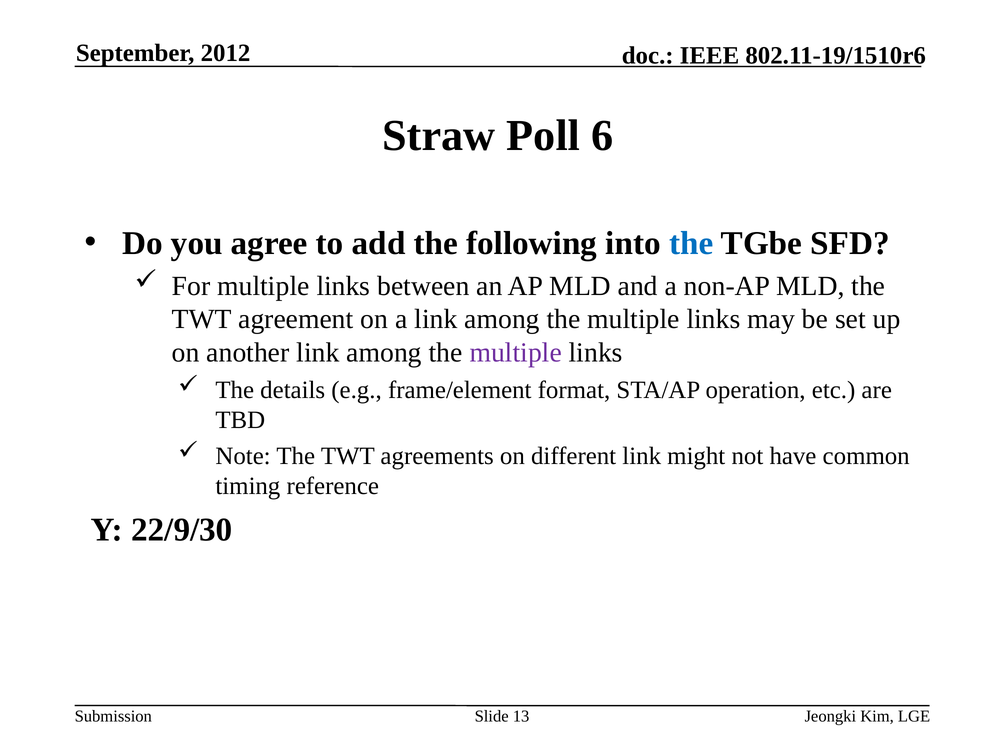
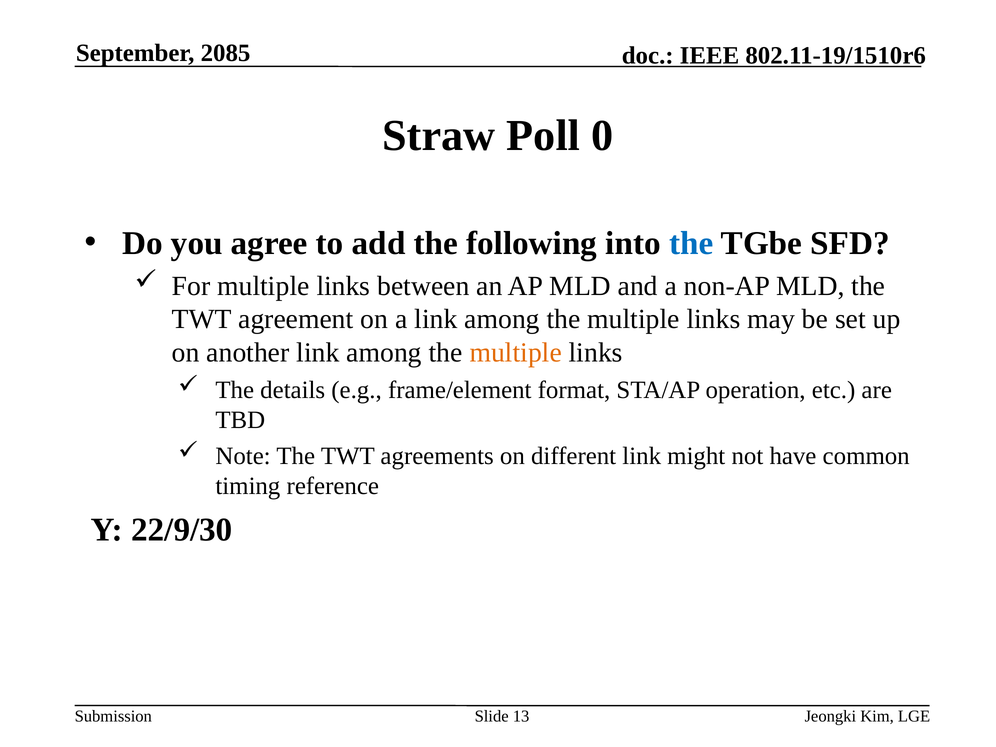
2012: 2012 -> 2085 (226, 53)
6: 6 -> 0 (602, 136)
multiple colour: purple -> orange (516, 353)
